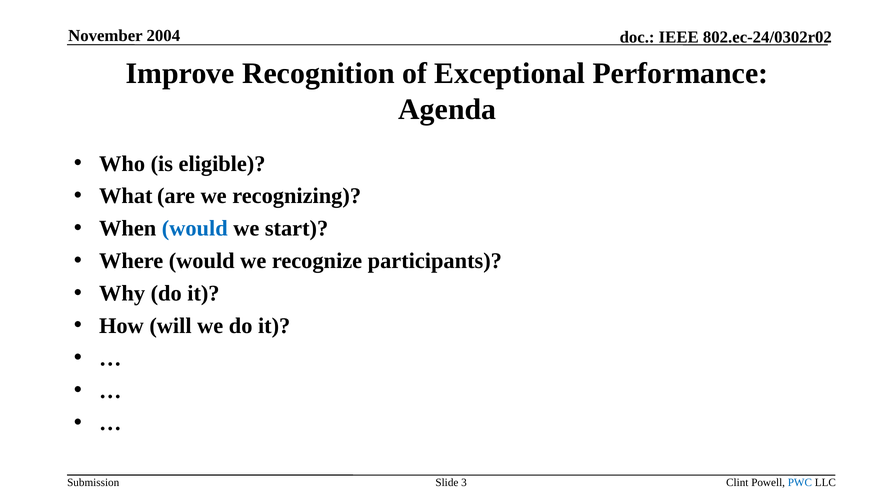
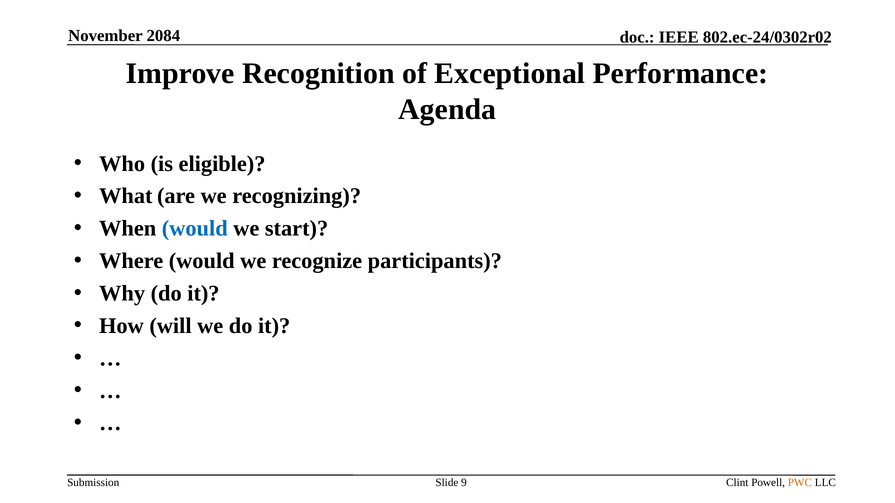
2004: 2004 -> 2084 (163, 36)
3: 3 -> 9 (464, 483)
PWC colour: blue -> orange (800, 483)
